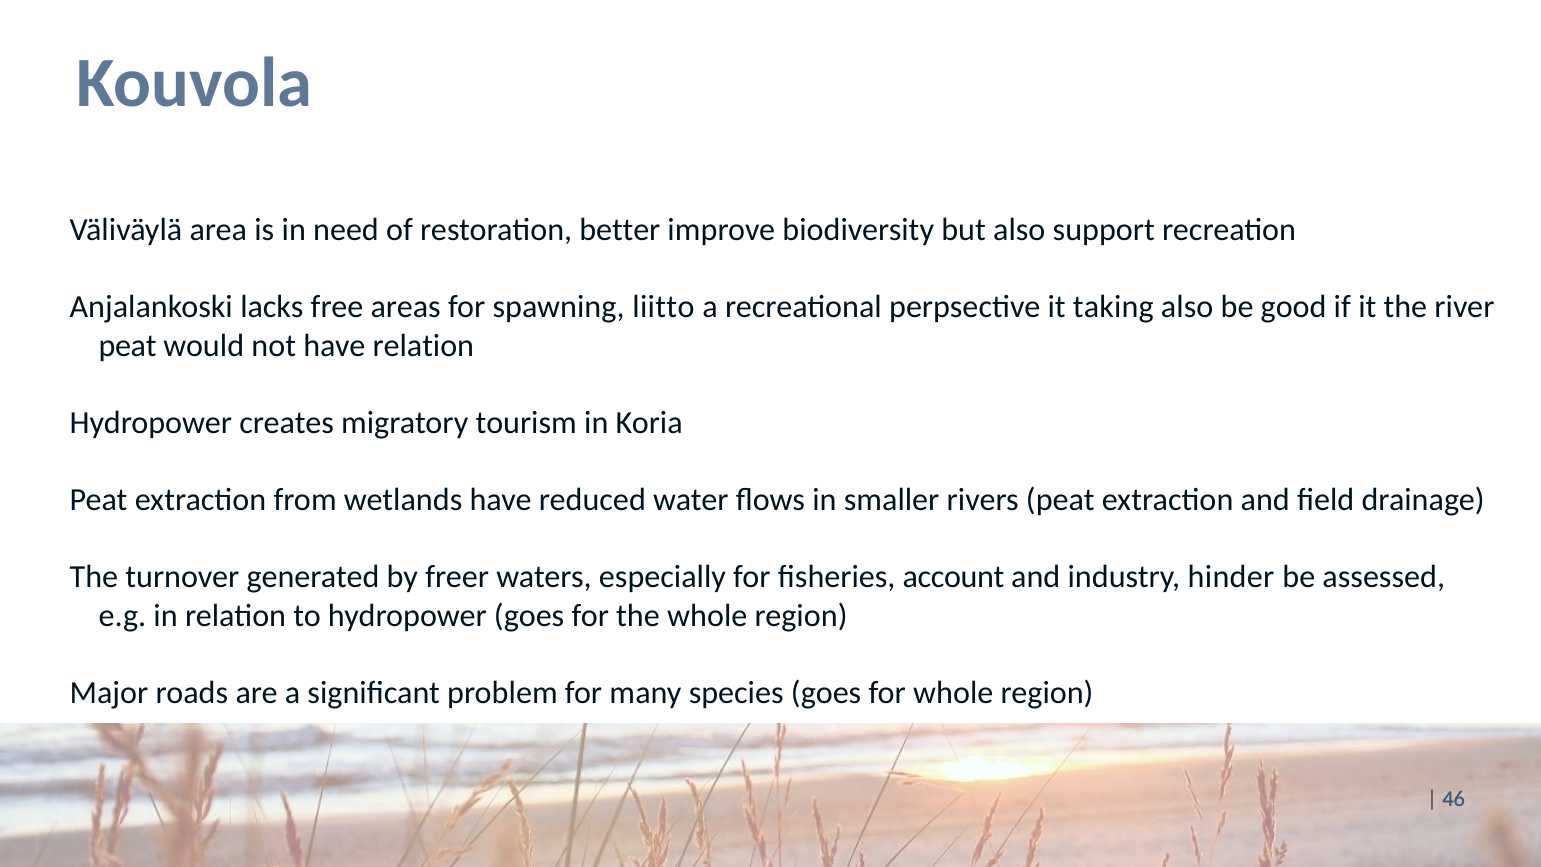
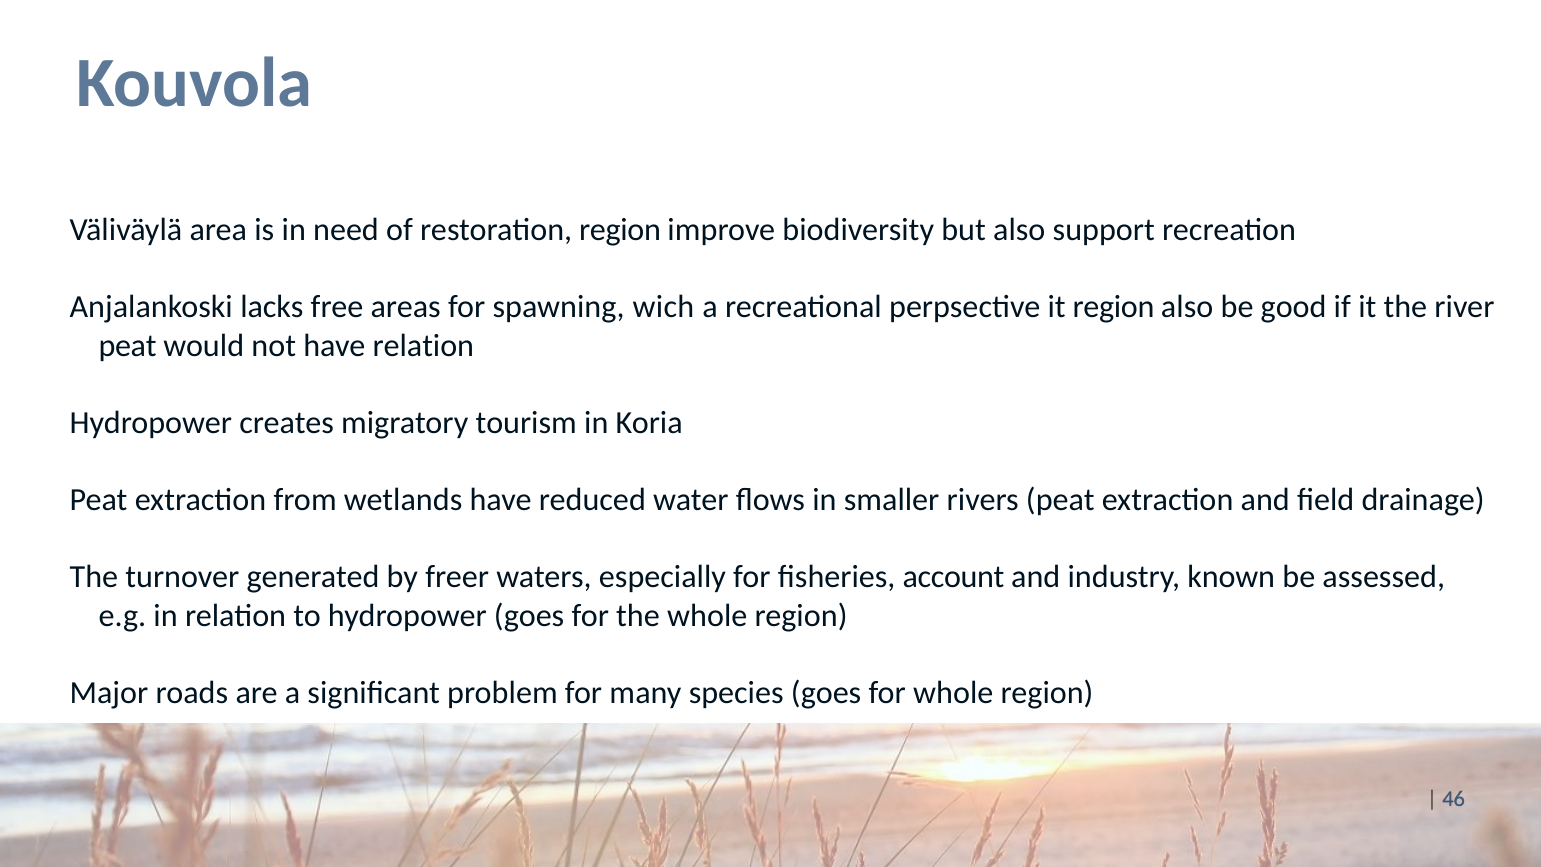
restoration better: better -> region (620, 230)
liitto: liitto -> wich (663, 307)
it taking: taking -> region (1114, 307)
hinder: hinder -> known (1231, 577)
